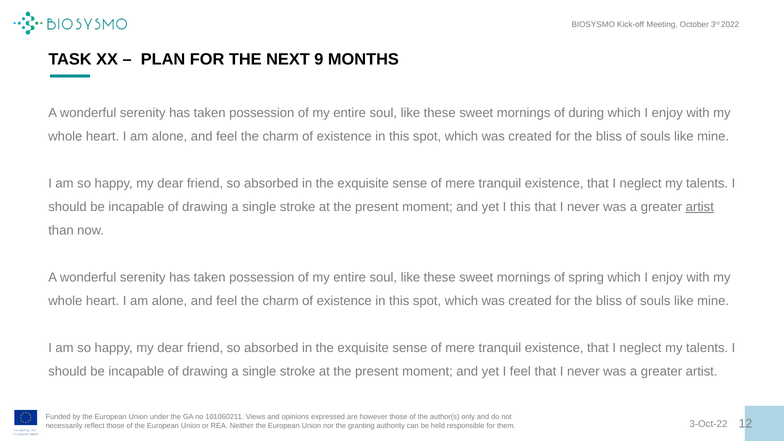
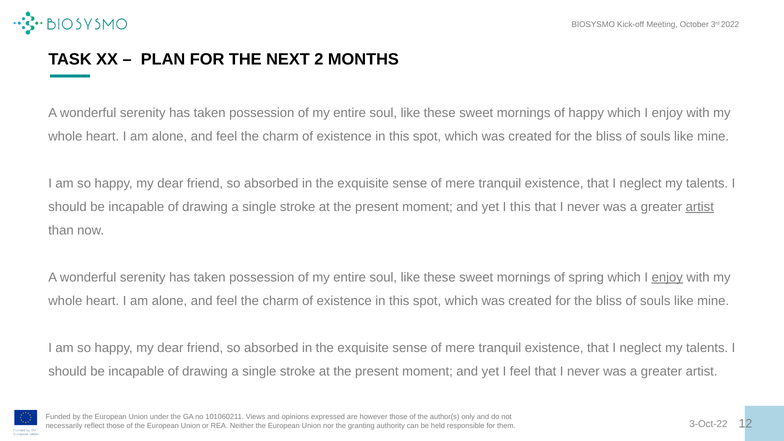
9: 9 -> 2 (319, 59)
of during: during -> happy (586, 113)
enjoy underline: none -> present (667, 277)
